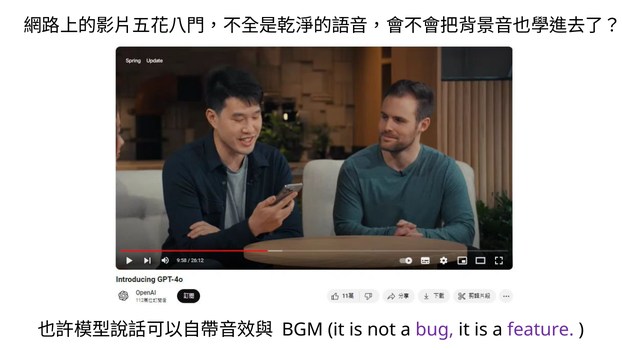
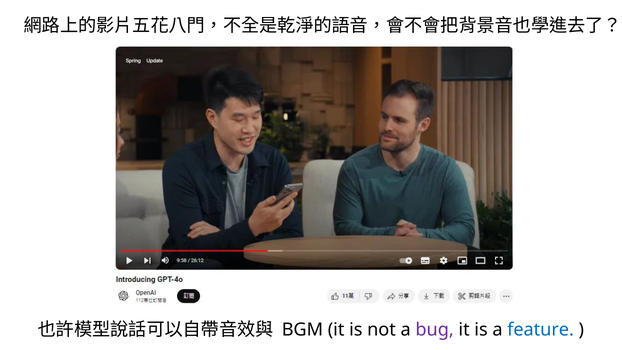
feature colour: purple -> blue (541, 330)
